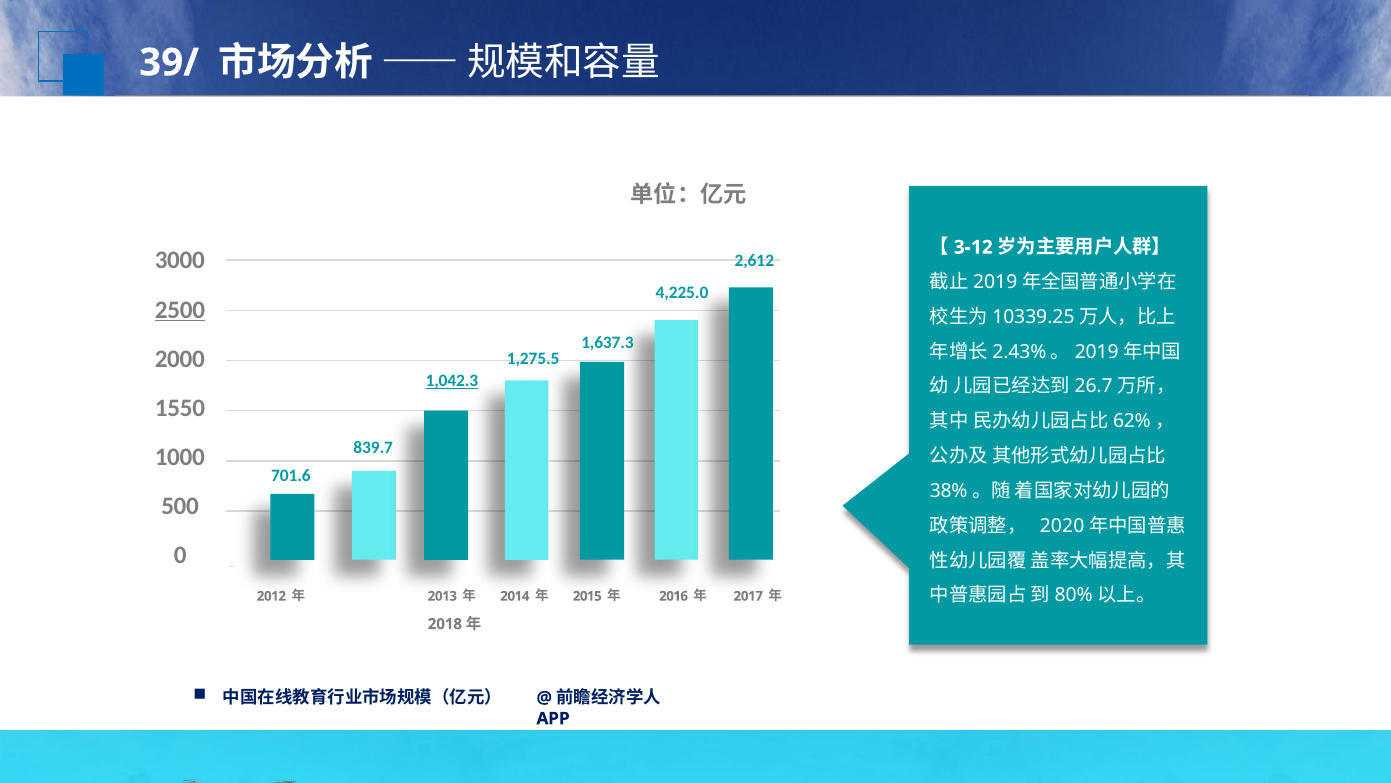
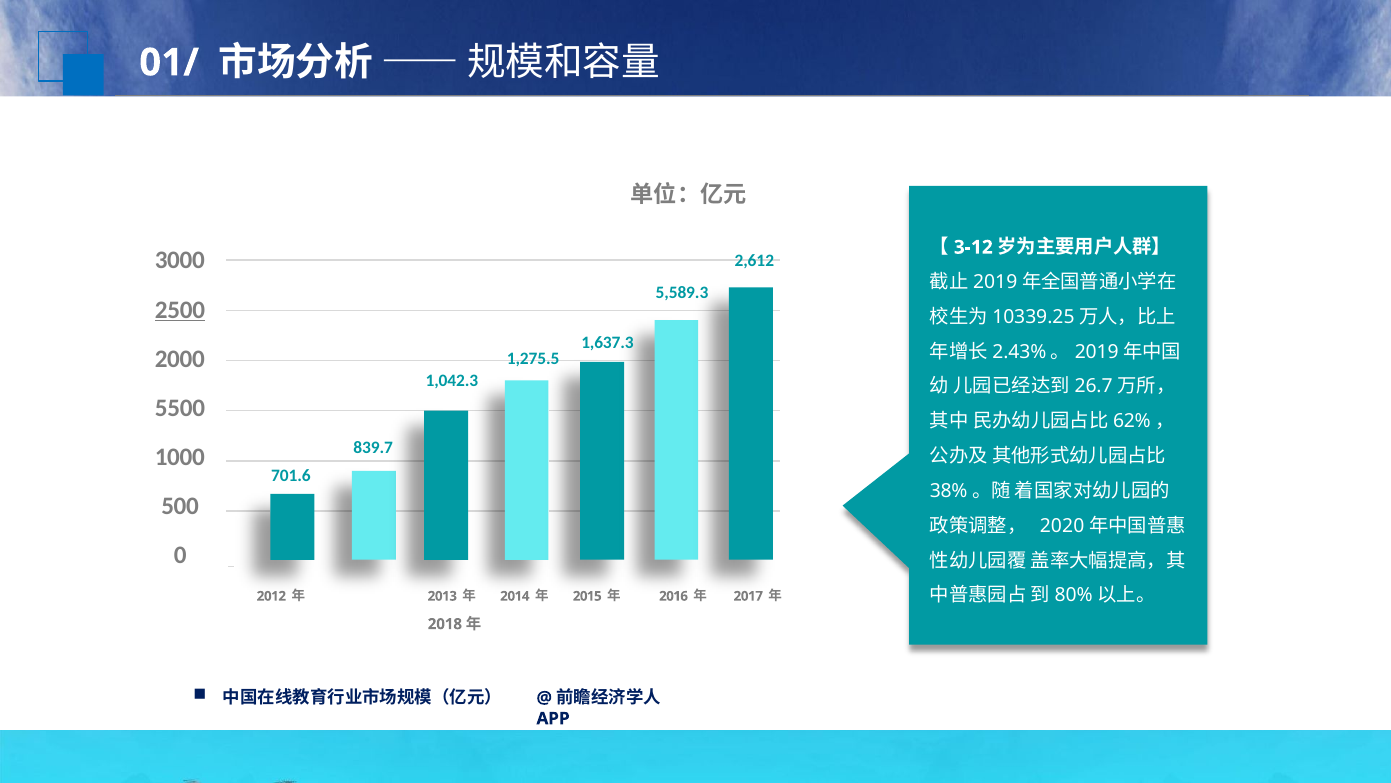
39/: 39/ -> 01/ (169, 63)
4,225.0: 4,225.0 -> 5,589.3 (682, 292)
1,042.3 underline: present -> none (452, 381)
1550: 1550 -> 5500 (180, 408)
